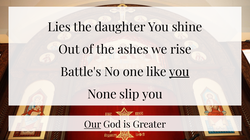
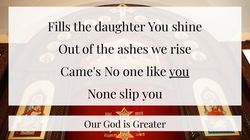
Lies: Lies -> Fills (59, 27)
Battle's: Battle's -> Came's (81, 72)
Our underline: present -> none (93, 125)
